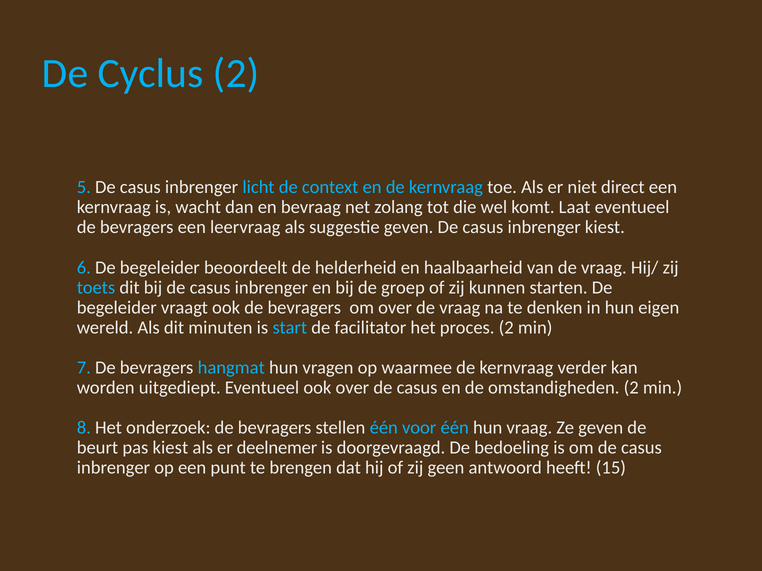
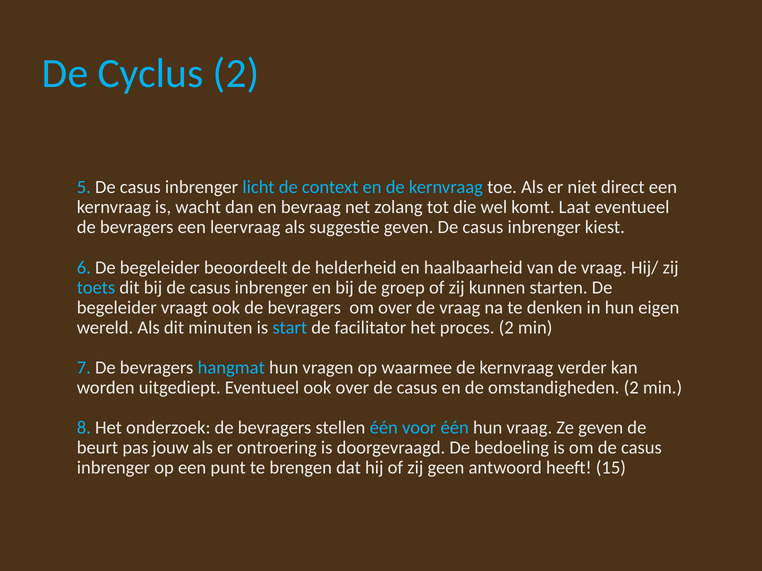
pas kiest: kiest -> jouw (171, 448)
deelnemer: deelnemer -> ontroering (277, 448)
